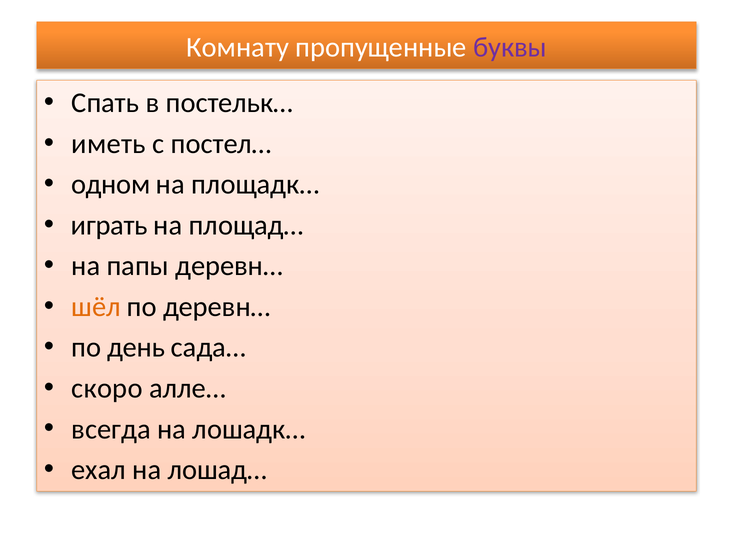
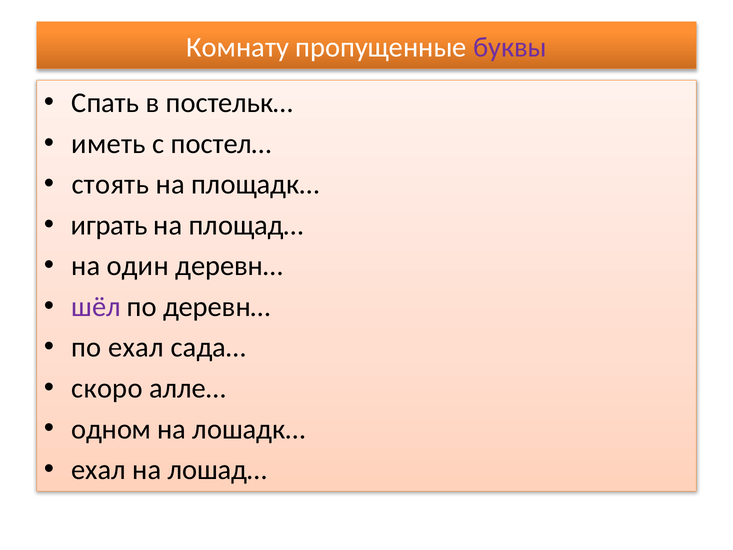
одном: одном -> стоять (110, 184)
папы: папы -> один (138, 266)
шёл colour: orange -> purple (96, 307)
по день: день -> ехал (136, 347)
всегда: всегда -> одном (111, 429)
